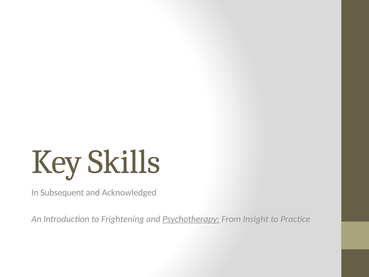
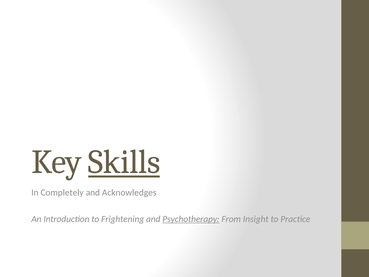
Skills underline: none -> present (124, 162)
Subsequent: Subsequent -> Completely (62, 193)
Acknowledged: Acknowledged -> Acknowledges (129, 193)
